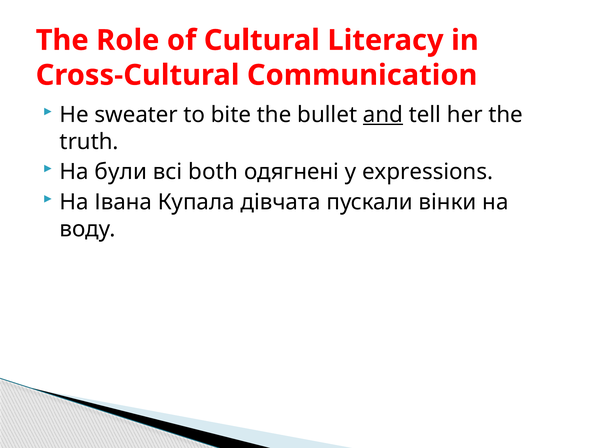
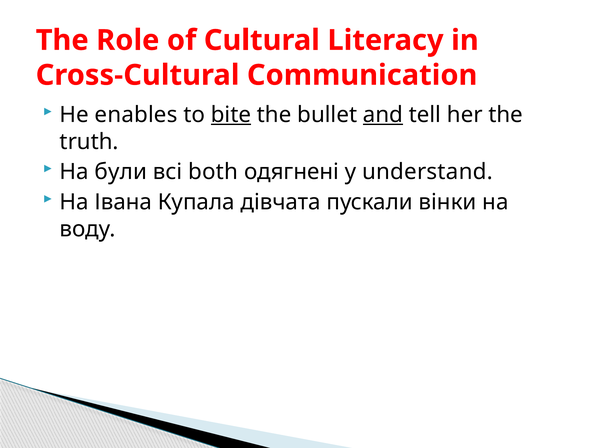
sweater: sweater -> enables (136, 115)
bite underline: none -> present (231, 115)
expressions: expressions -> understand (427, 172)
